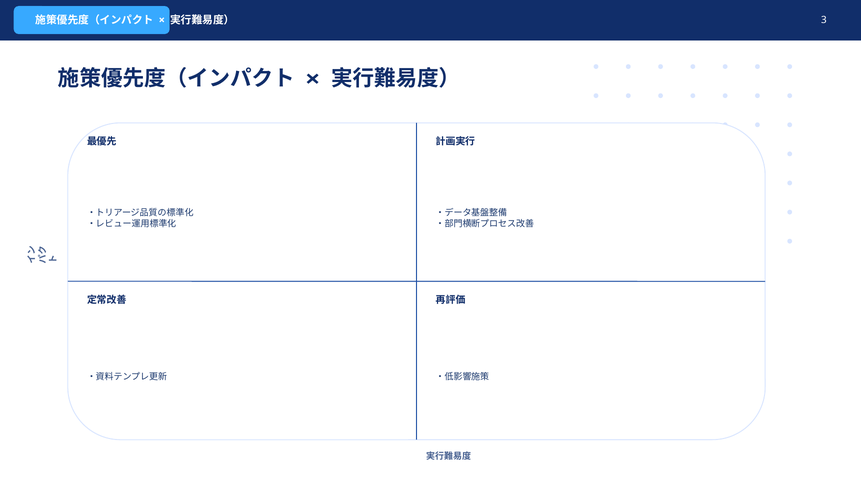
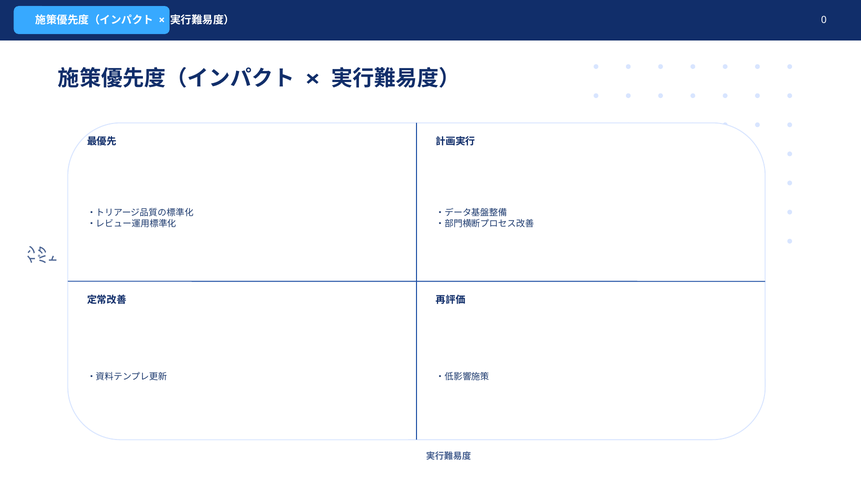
3: 3 -> 0 (824, 20)
